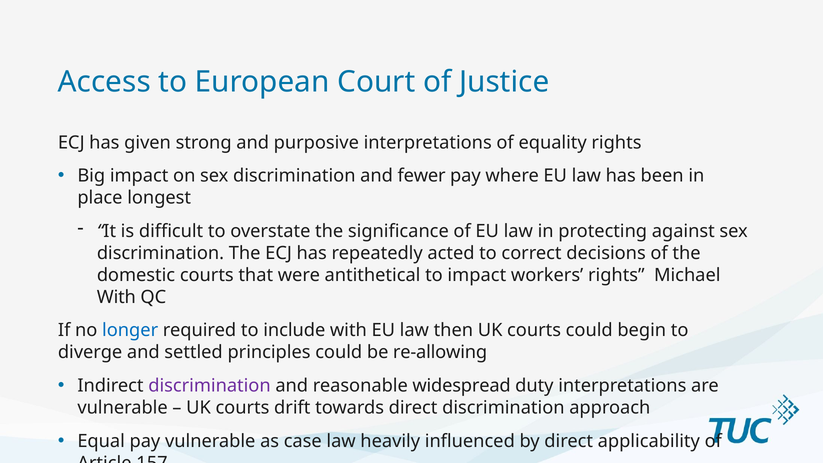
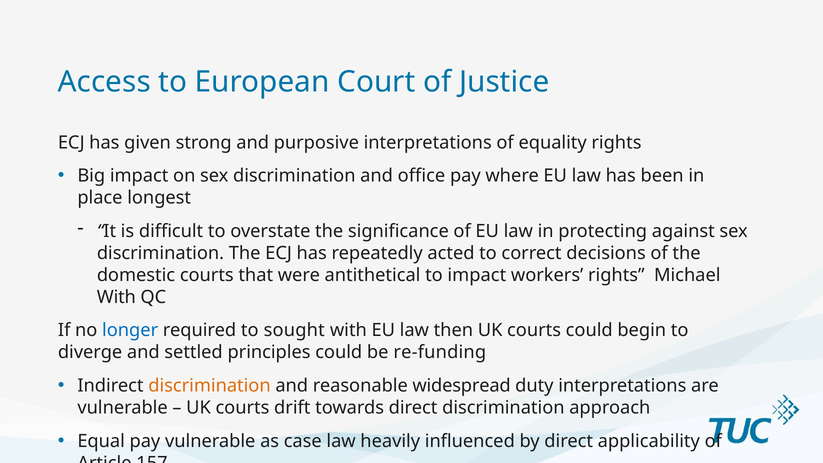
fewer: fewer -> office (421, 176)
include: include -> sought (294, 330)
re-allowing: re-allowing -> re-funding (440, 352)
discrimination colour: purple -> orange (210, 386)
